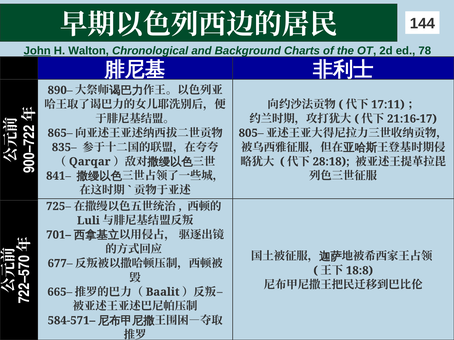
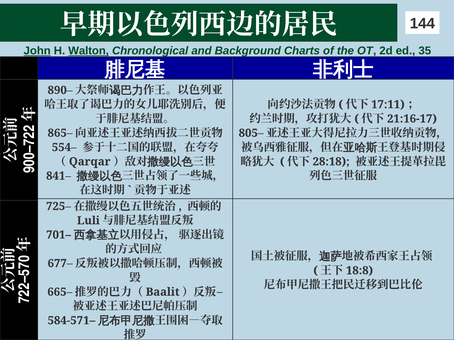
Walton underline: none -> present (89, 51)
78: 78 -> 35 (425, 51)
835–: 835– -> 554– (64, 148)
